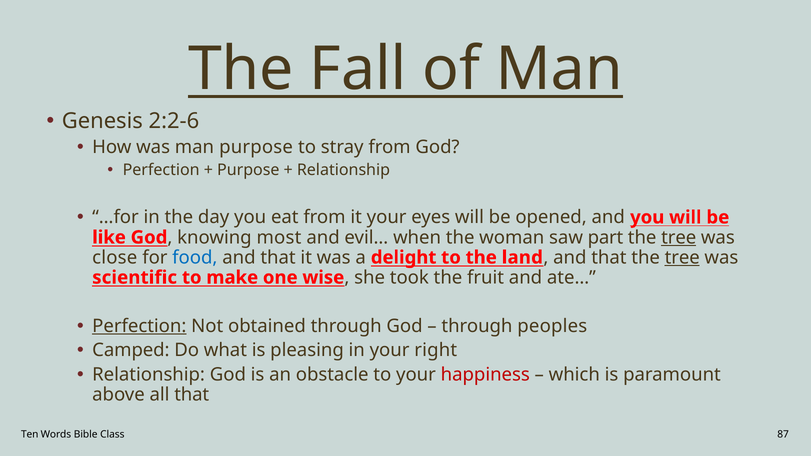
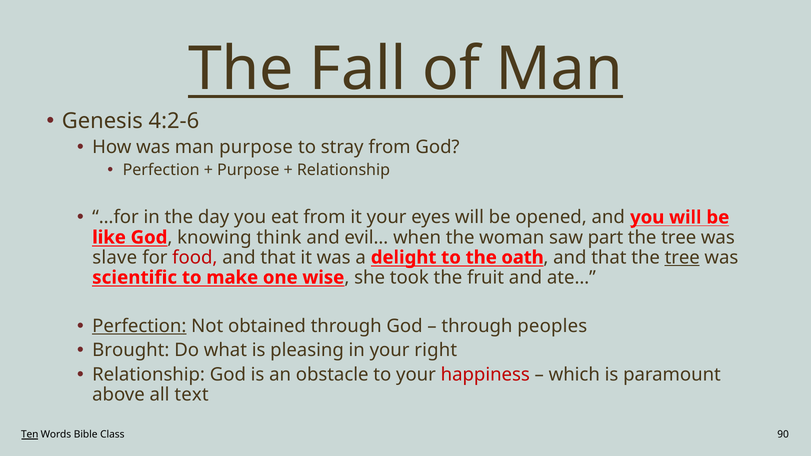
2:2-6: 2:2-6 -> 4:2-6 (174, 121)
most: most -> think (279, 237)
tree underline: present -> none (679, 237)
close: close -> slave (115, 258)
food colour: blue -> red (195, 258)
land: land -> oath (523, 258)
Camped: Camped -> Brought (131, 350)
all that: that -> text (192, 395)
Ten underline: none -> present (30, 435)
87: 87 -> 90 (783, 435)
